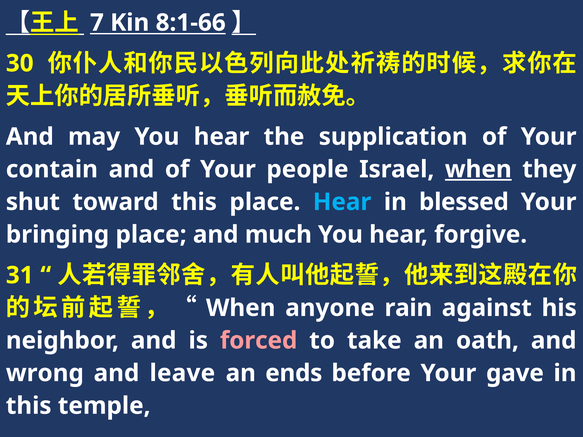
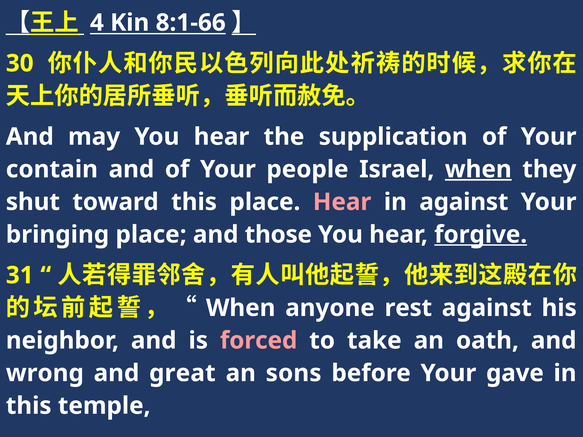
7: 7 -> 4 (97, 23)
Hear colour: light blue -> pink (342, 202)
in blessed: blessed -> against (464, 202)
much: much -> those (278, 235)
forgive underline: none -> present (481, 235)
rain: rain -> rest (408, 308)
leave: leave -> great (182, 373)
ends: ends -> sons (294, 373)
